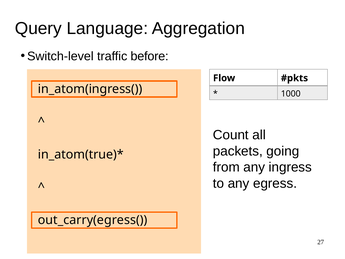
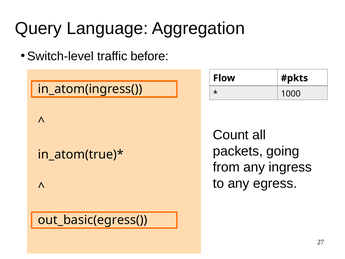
out_carry(egress(: out_carry(egress( -> out_basic(egress( (93, 220)
